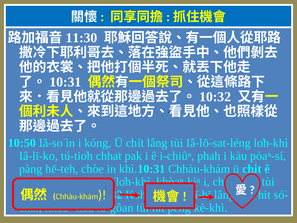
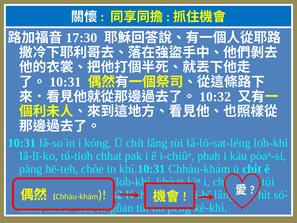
11:30: 11:30 -> 17:30 (82, 38)
10:50: 10:50 -> 10:31 (22, 143)
